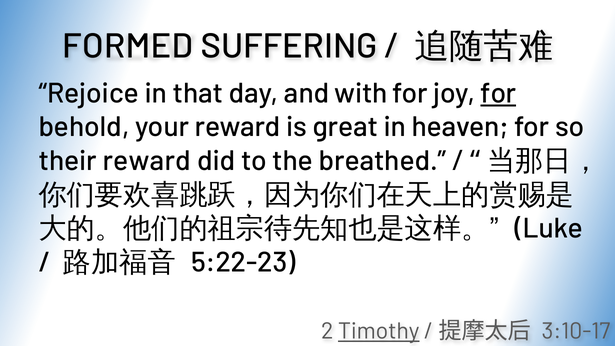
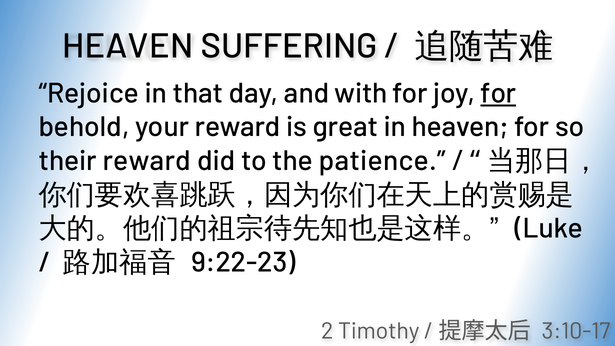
FORMED: FORMED -> HEAVEN (128, 47)
breathed: breathed -> patience (382, 161)
5:22-23: 5:22-23 -> 9:22-23 (243, 262)
Timothy underline: present -> none (379, 331)
